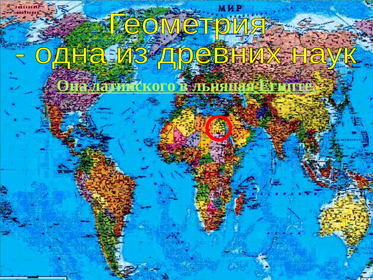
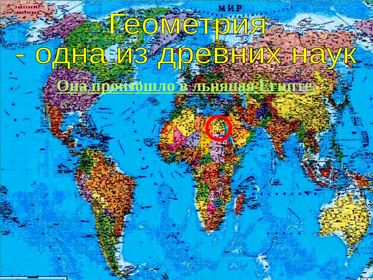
латинского: латинского -> произошло (133, 86)
